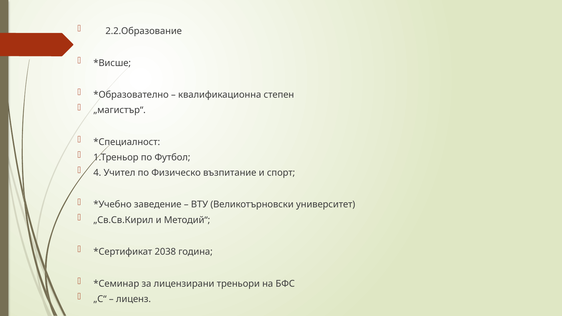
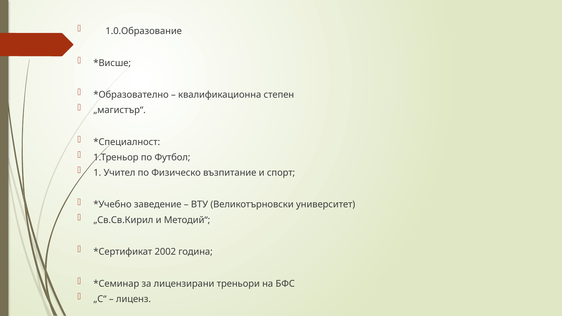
2.2.Образование: 2.2.Образование -> 1.0.Образование (144, 31)
4: 4 -> 1 (97, 173)
2038: 2038 -> 2002 (165, 252)
